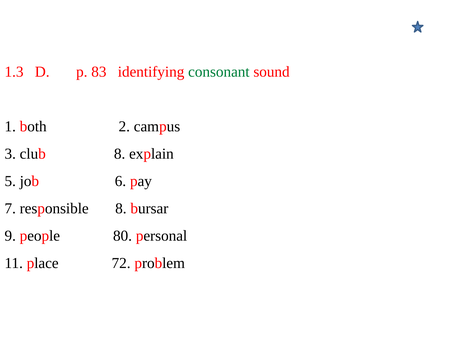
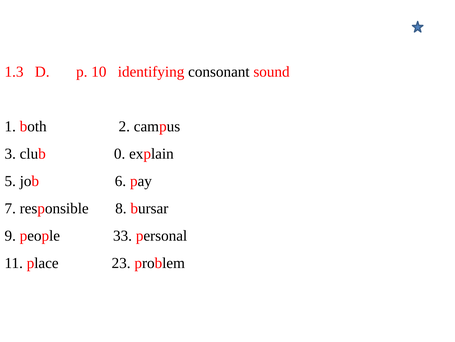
83: 83 -> 10 (99, 72)
consonant colour: green -> black (219, 72)
club 8: 8 -> 0 (120, 153)
80: 80 -> 33 (123, 235)
72: 72 -> 23 (121, 263)
